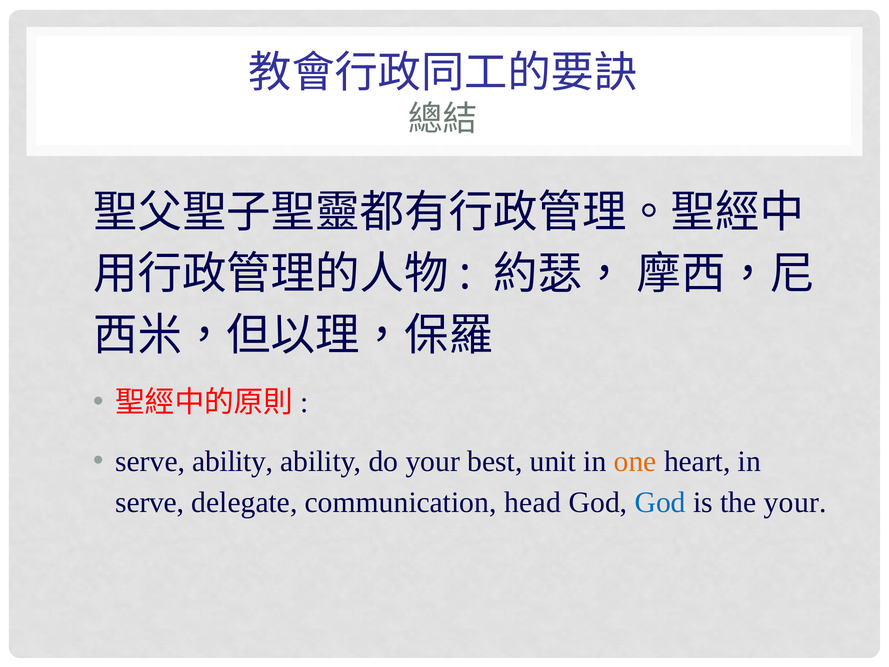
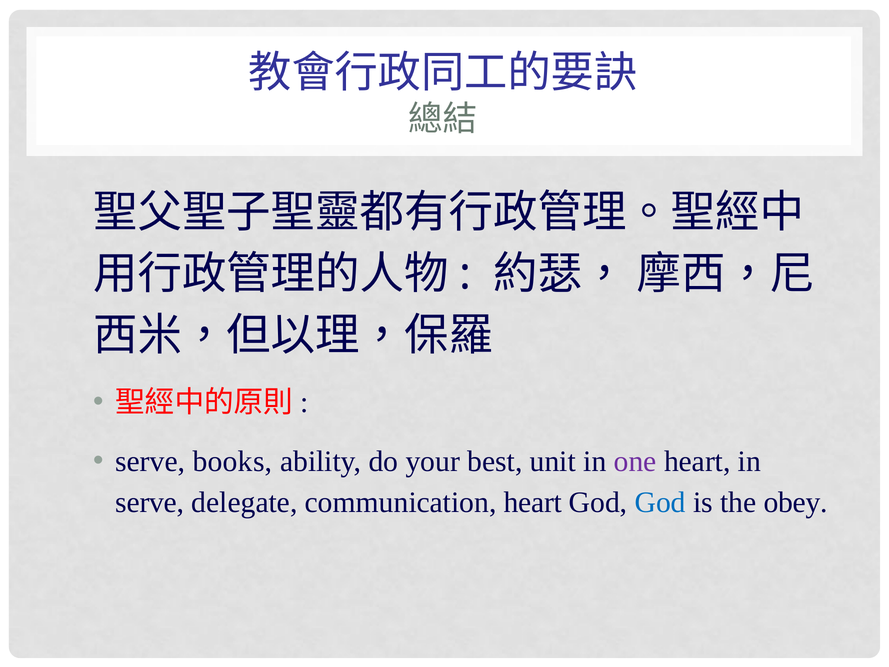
serve ability: ability -> books (232, 461)
one colour: orange -> purple (635, 461)
communication head: head -> heart (533, 502)
the your: your -> obey (796, 502)
